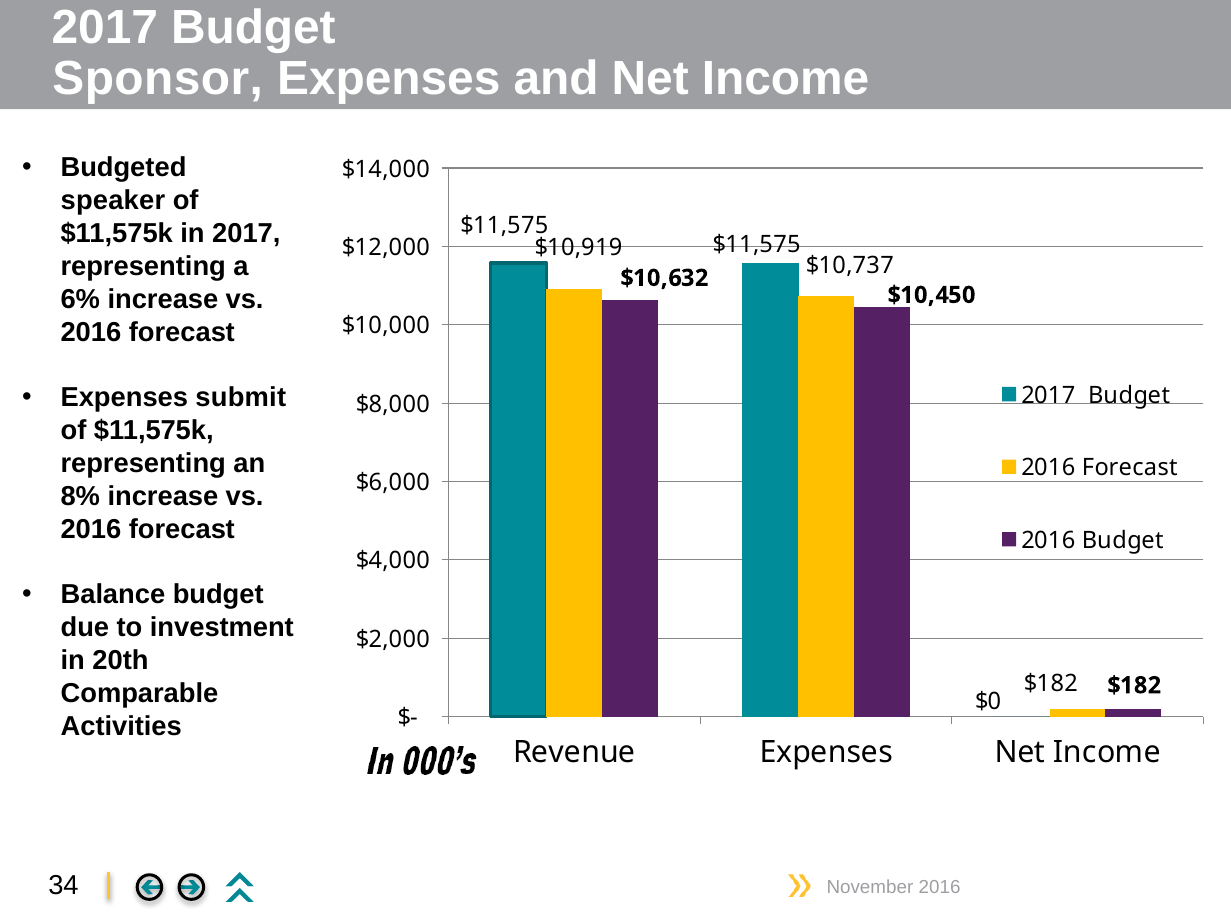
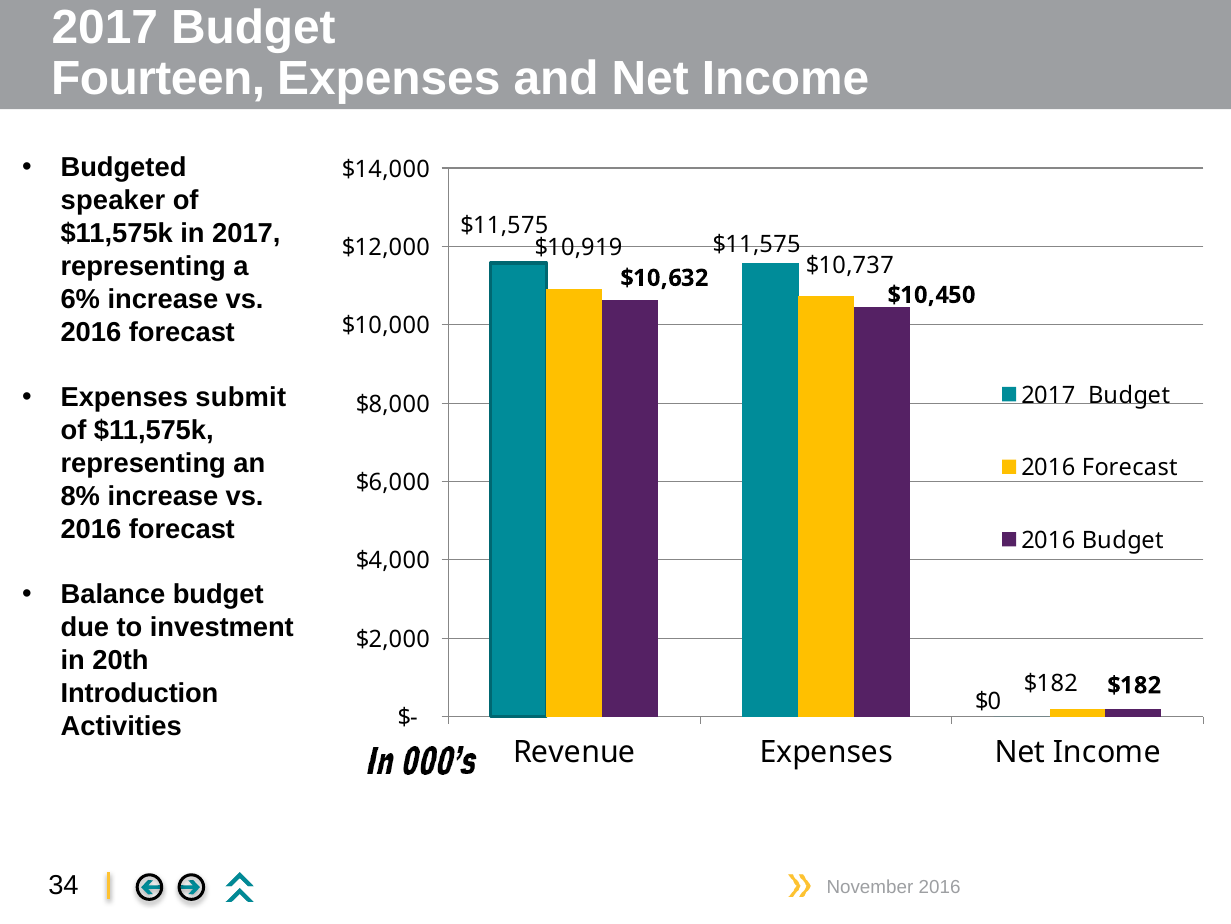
Sponsor: Sponsor -> Fourteen (158, 79)
Comparable: Comparable -> Introduction (140, 693)
